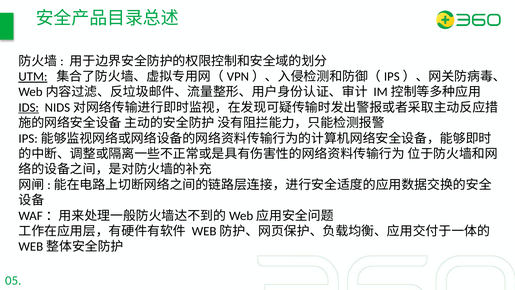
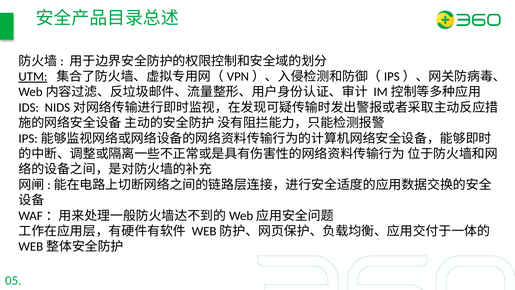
IDS underline: present -> none (29, 107)
